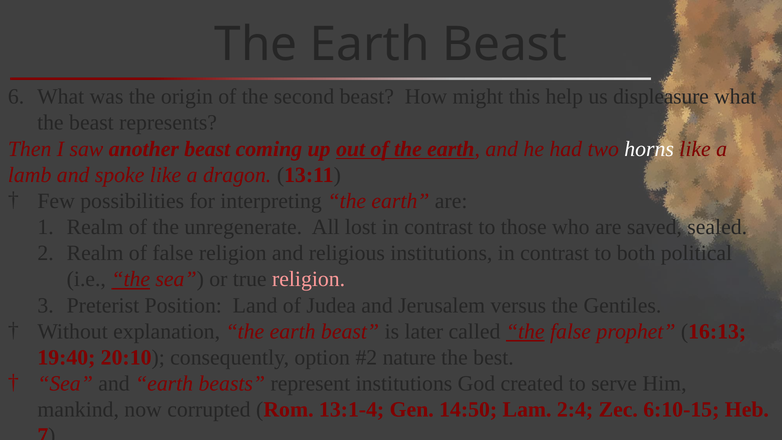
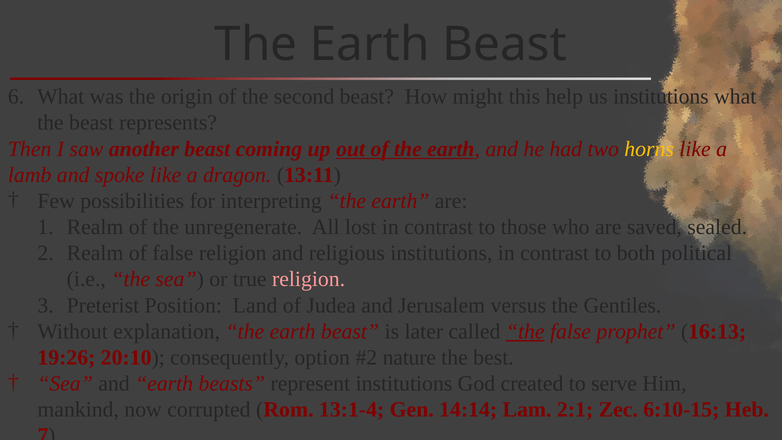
us displeasure: displeasure -> institutions (661, 97)
horns colour: white -> yellow (649, 149)
the underline: present -> none (131, 279)
19:40: 19:40 -> 19:26 (66, 357)
14:50: 14:50 -> 14:14 (468, 410)
2:4: 2:4 -> 2:1 (575, 410)
